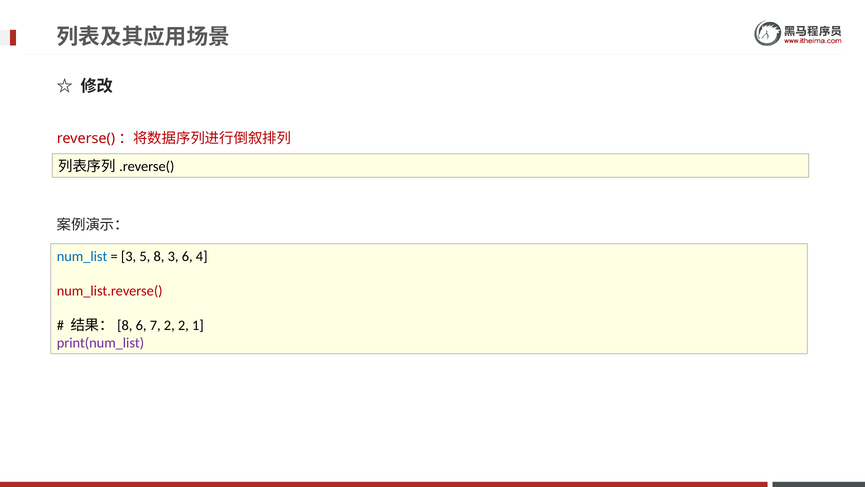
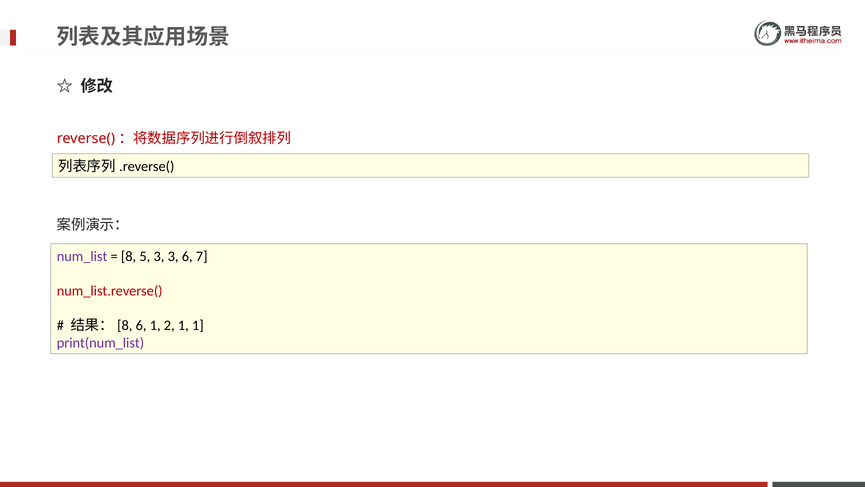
num_list colour: blue -> purple (82, 256)
3: 3 -> 8 (129, 256)
5 8: 8 -> 3 (159, 256)
4: 4 -> 7 (202, 256)
6 7: 7 -> 1 (155, 325)
2 2: 2 -> 1 (183, 325)
